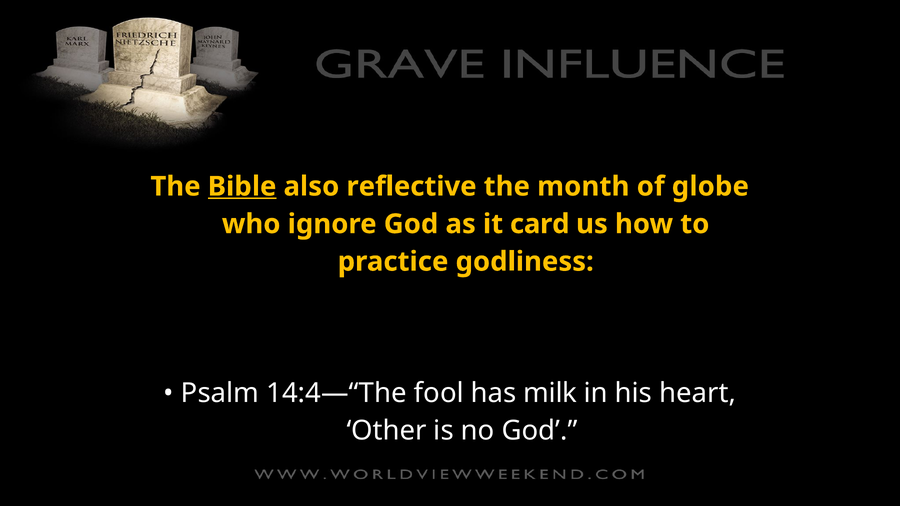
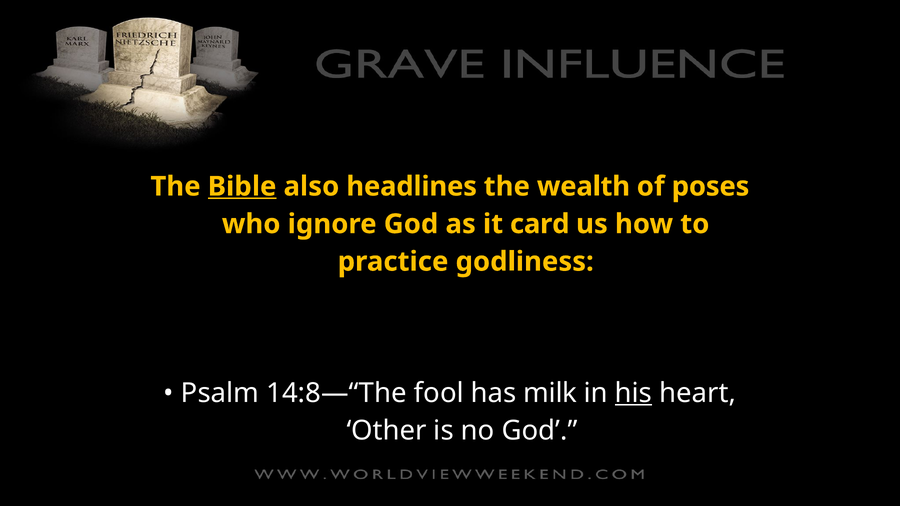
reflective: reflective -> headlines (412, 187)
month: month -> wealth (583, 187)
globe: globe -> poses (711, 187)
14:4—“The: 14:4—“The -> 14:8—“The (337, 393)
his underline: none -> present (633, 393)
